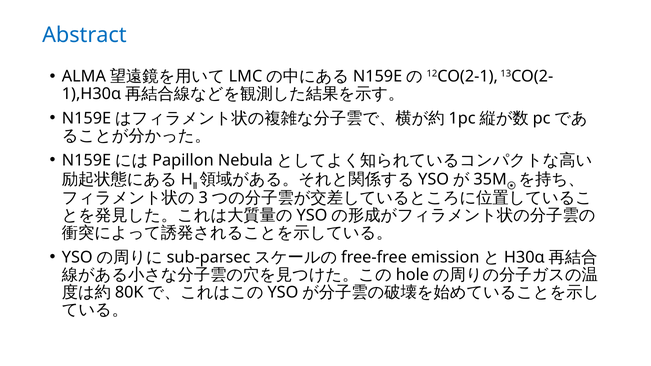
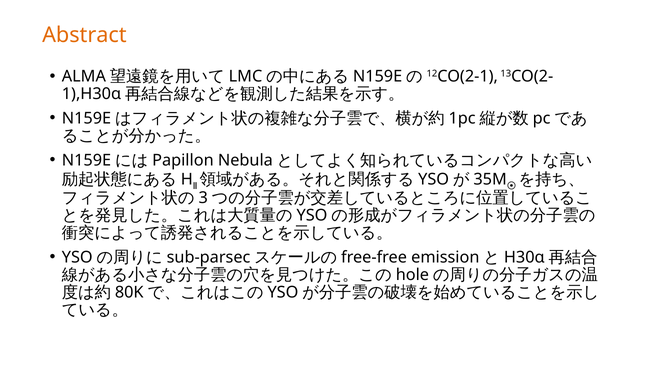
Abstract colour: blue -> orange (84, 35)
